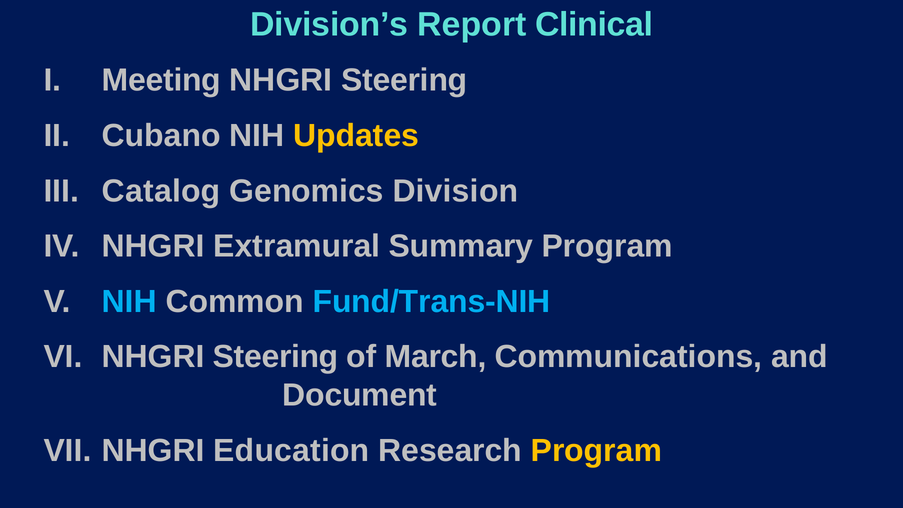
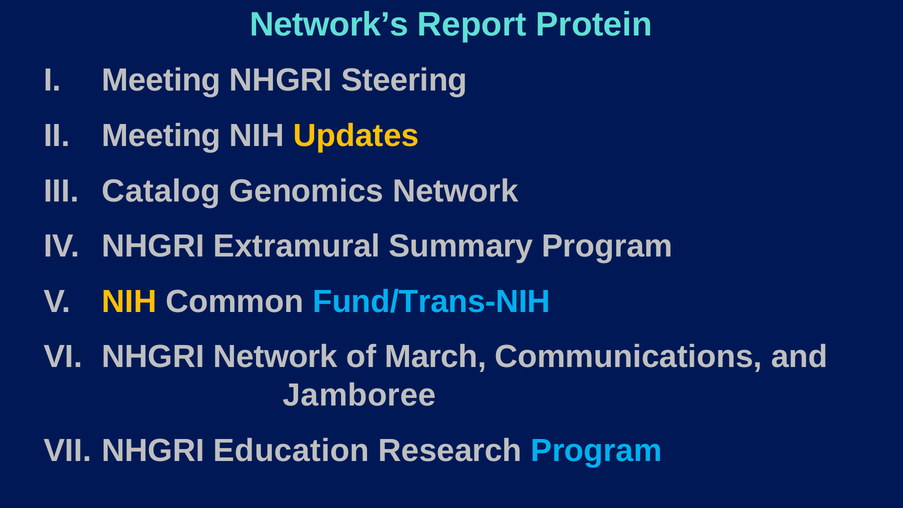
Division’s: Division’s -> Network’s (329, 25)
Clinical: Clinical -> Protein (594, 25)
Cubano: Cubano -> Meeting (161, 136)
Genomics Division: Division -> Network (456, 191)
NIH colour: light blue -> yellow (129, 302)
Steering: Steering -> Network (276, 357)
Document: Document -> Jamboree (359, 395)
Program colour: yellow -> light blue (596, 451)
